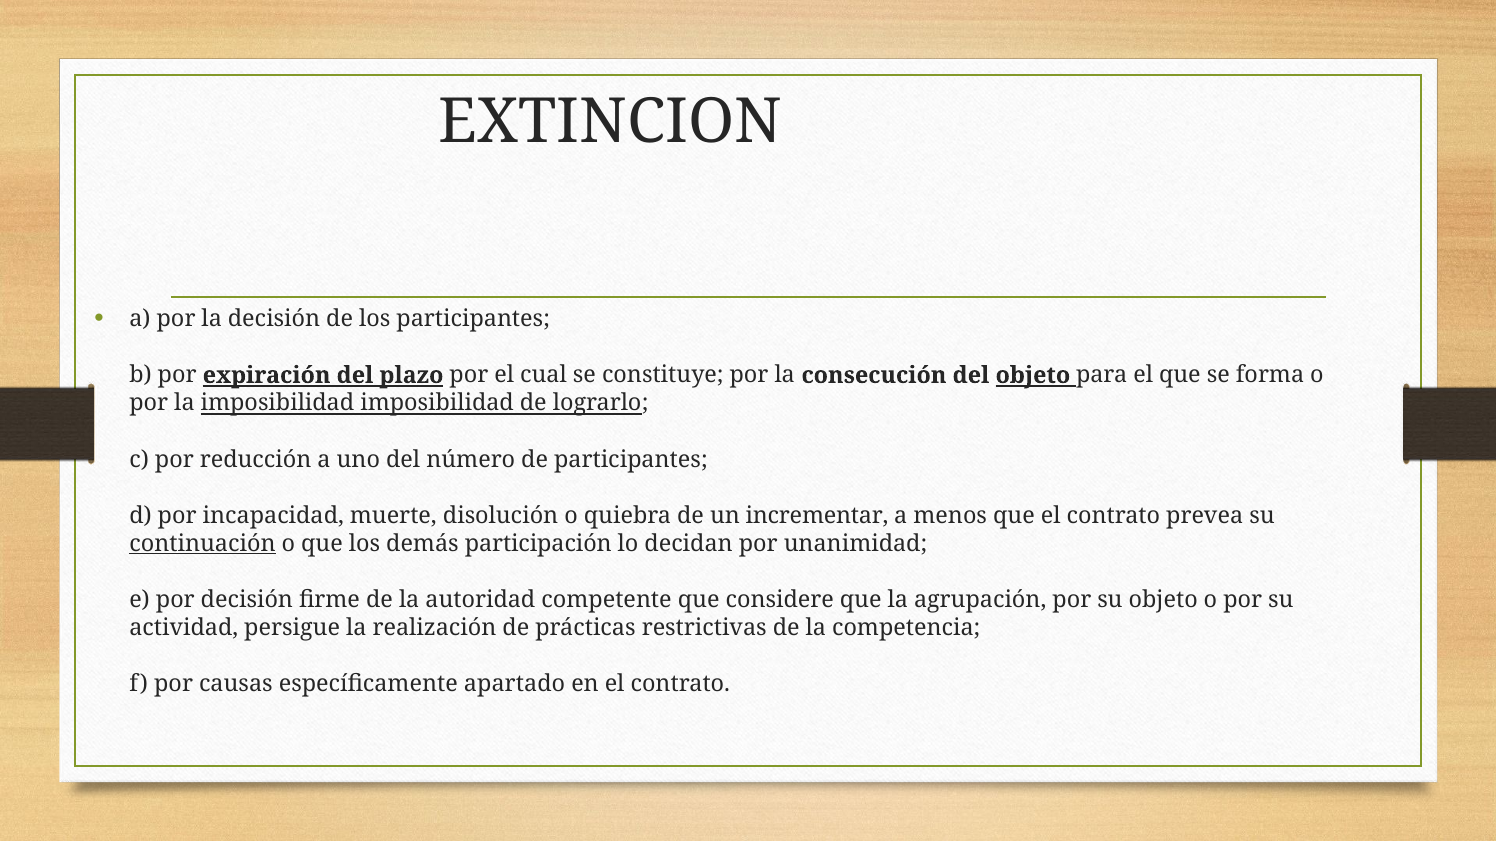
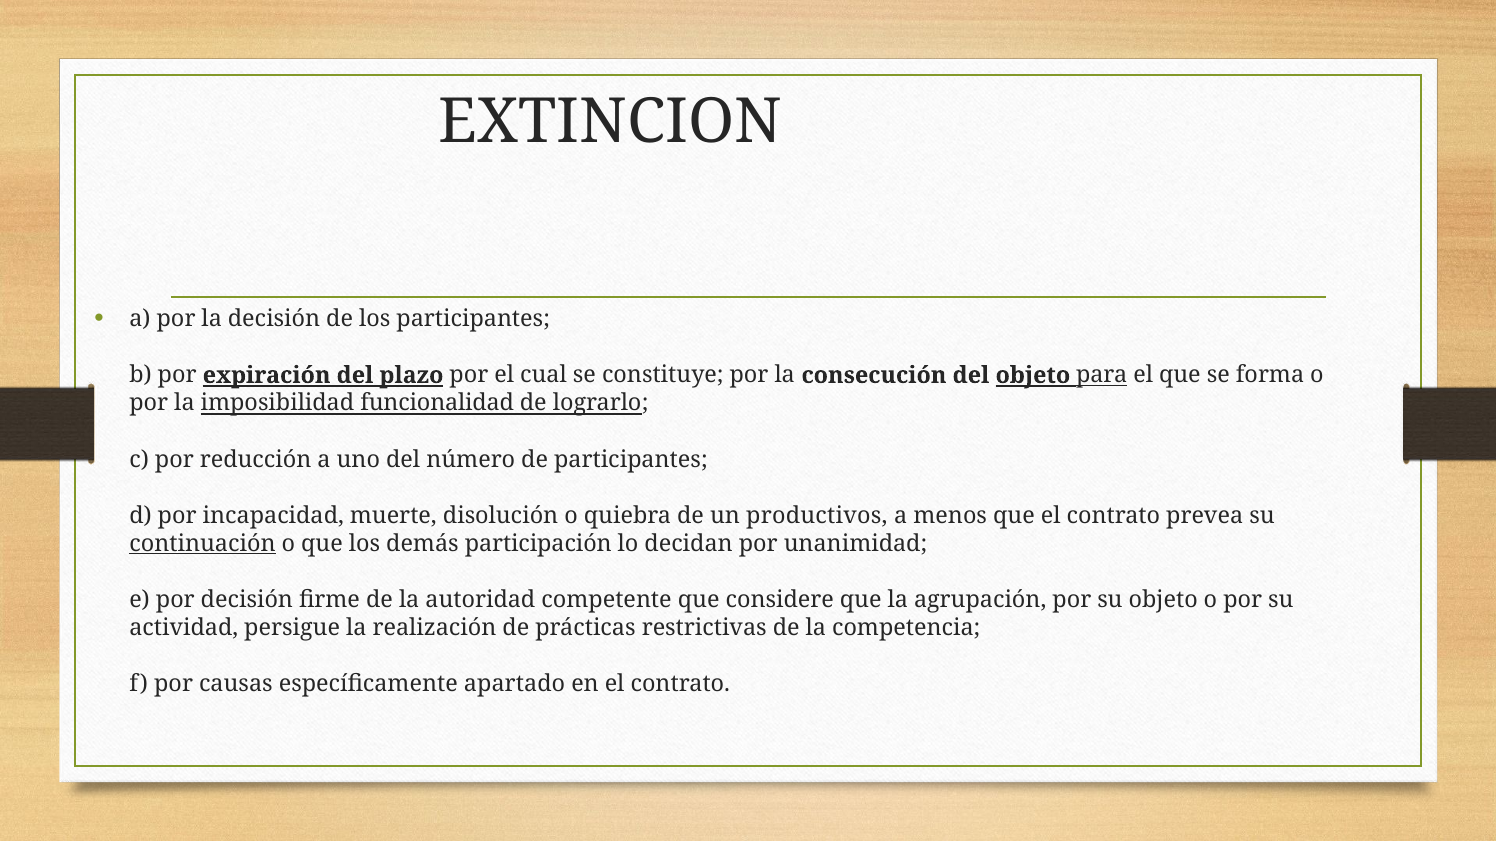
para underline: none -> present (1102, 375)
imposibilidad imposibilidad: imposibilidad -> funcionalidad (437, 403)
incrementar: incrementar -> productivos (817, 516)
